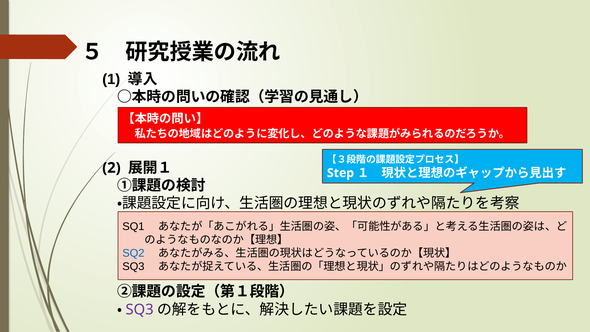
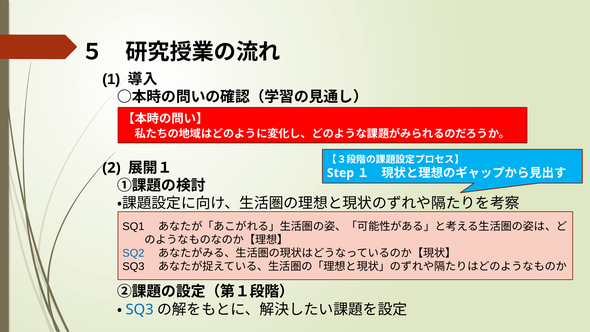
SQ3 colour: purple -> blue (140, 309)
